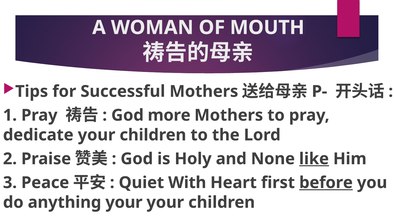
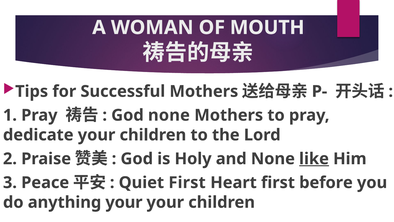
God more: more -> none (169, 115)
Quiet With: With -> First (187, 182)
before underline: present -> none (326, 182)
